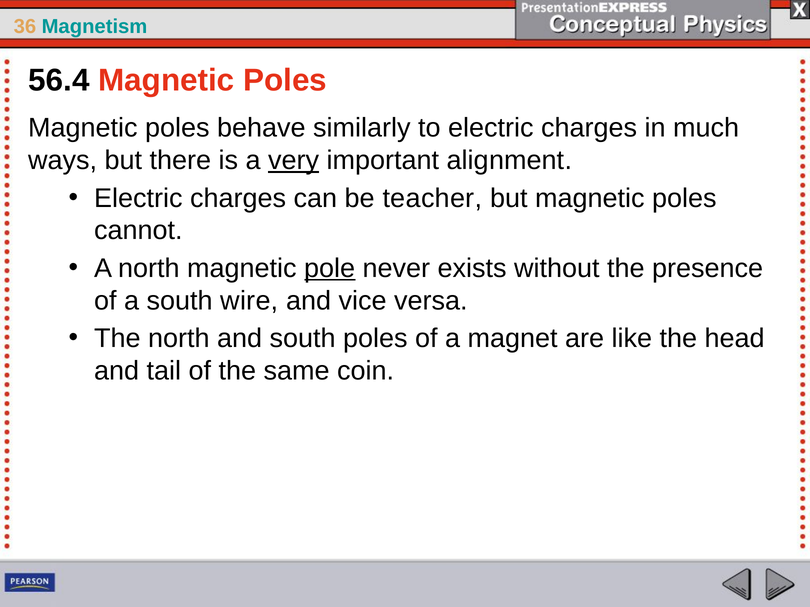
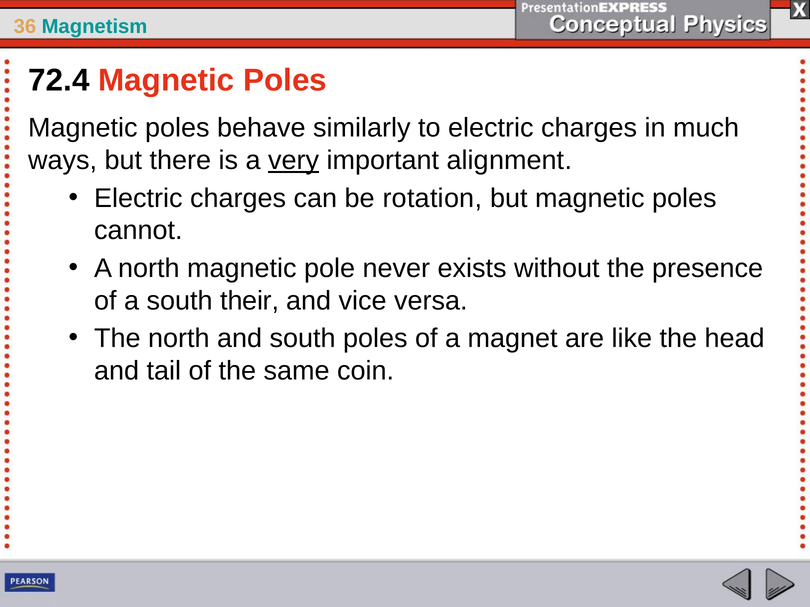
56.4: 56.4 -> 72.4 (59, 80)
teacher: teacher -> rotation (432, 198)
pole underline: present -> none (330, 269)
wire: wire -> their (250, 301)
